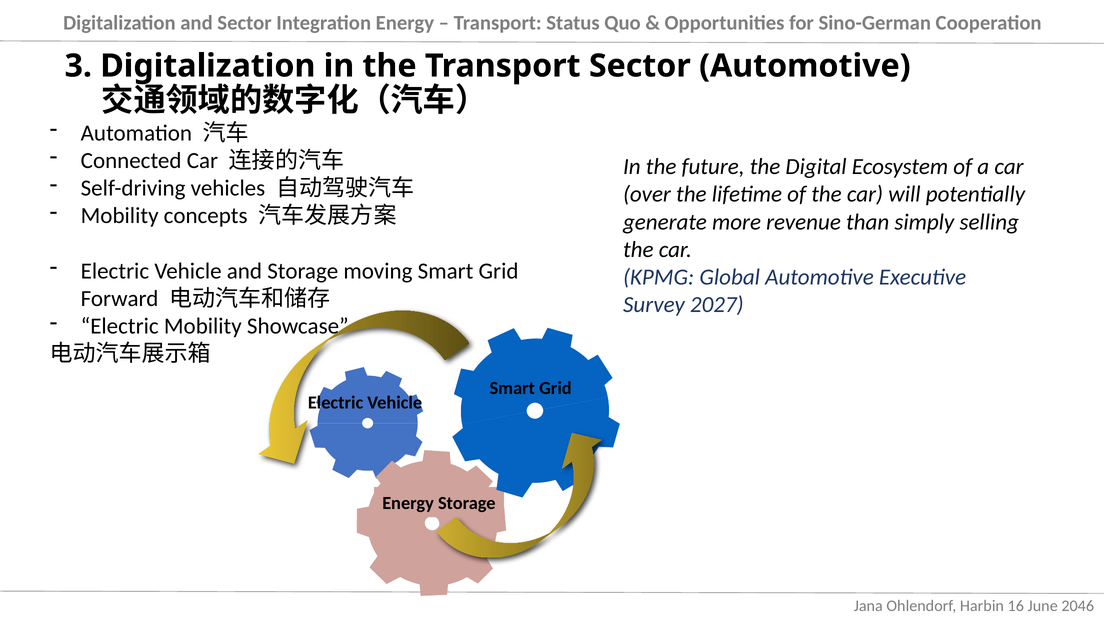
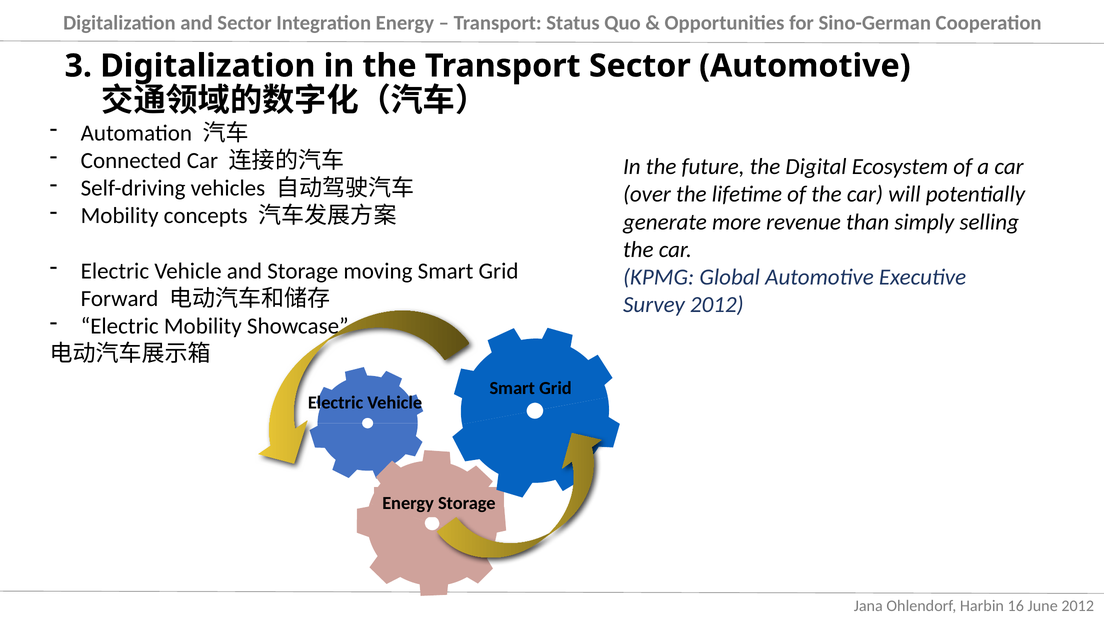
Survey 2027: 2027 -> 2012 (717, 305)
June 2046: 2046 -> 2012 (1078, 606)
